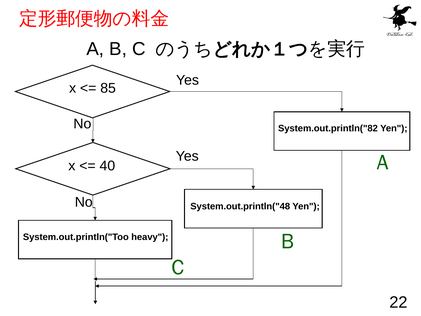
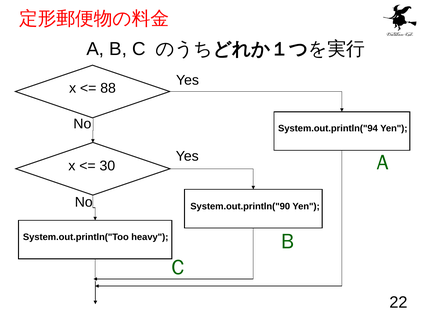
85: 85 -> 88 (108, 88)
System.out.println("82: System.out.println("82 -> System.out.println("94 (328, 128)
40: 40 -> 30 (107, 166)
System.out.println("48: System.out.println("48 -> System.out.println("90 (240, 206)
